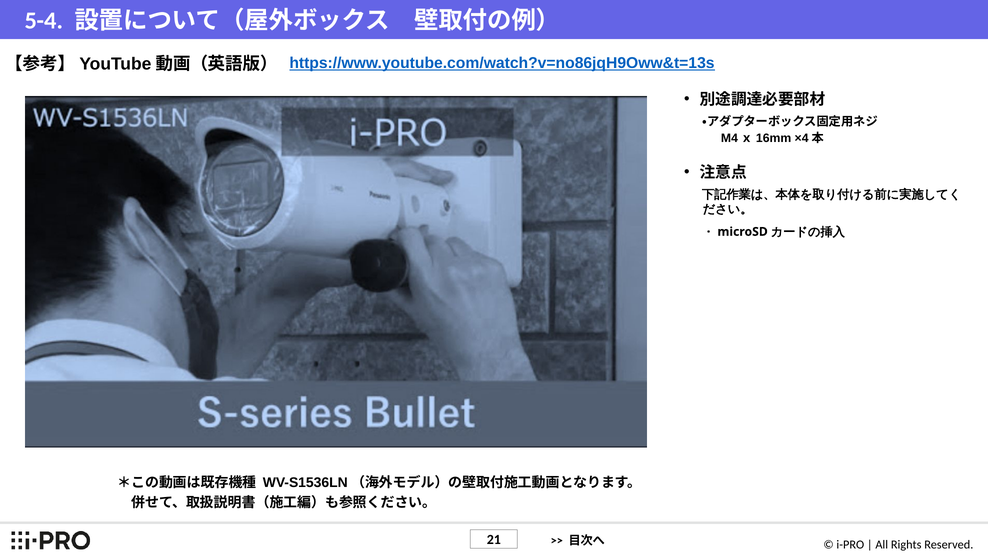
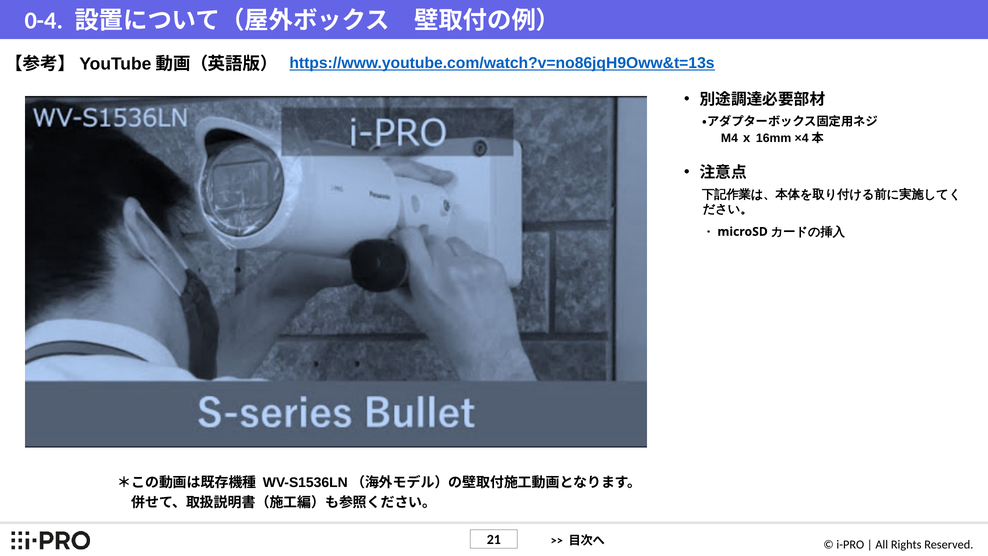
5-4: 5-4 -> 0-4 (44, 21)
